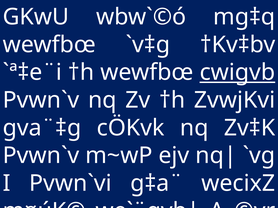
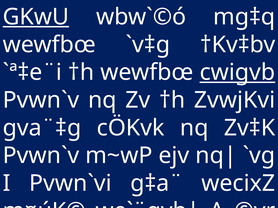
GKwU underline: none -> present (36, 17)
